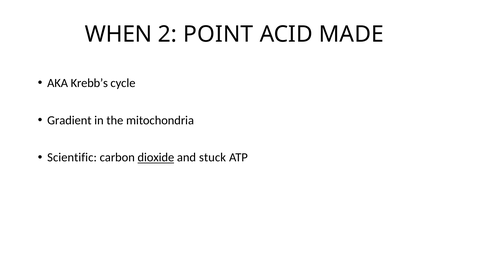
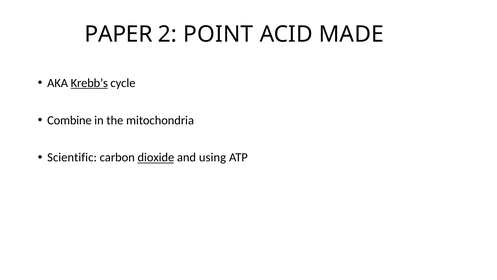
WHEN: WHEN -> PAPER (119, 34)
Krebb’s underline: none -> present (89, 83)
Gradient: Gradient -> Combine (69, 120)
stuck: stuck -> using (213, 157)
